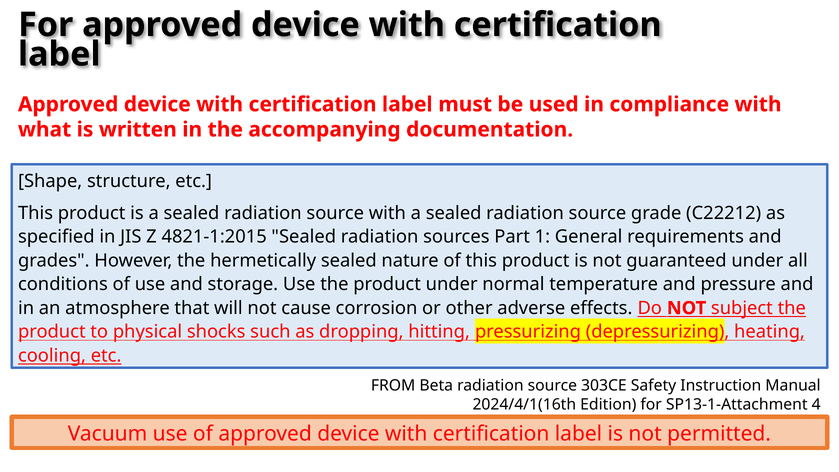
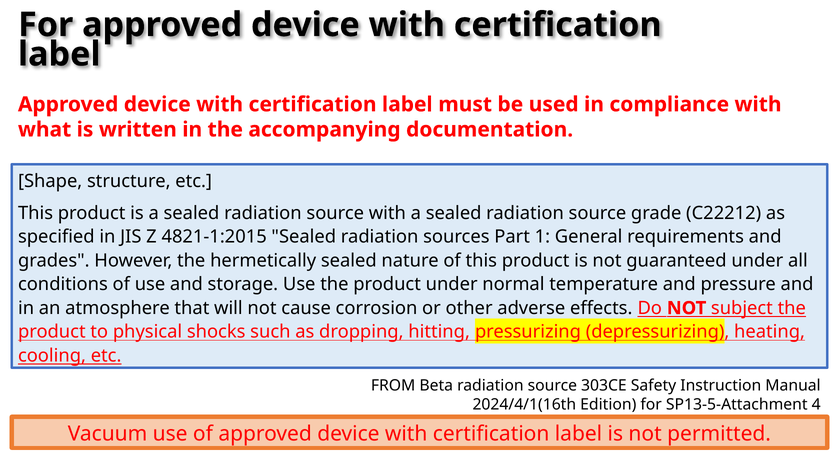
SP13-1-Attachment: SP13-1-Attachment -> SP13-5-Attachment (737, 404)
